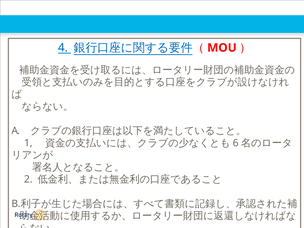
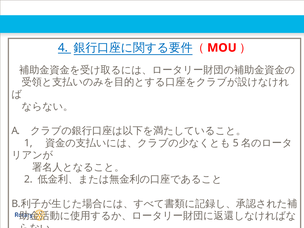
6: 6 -> 5 (236, 143)
